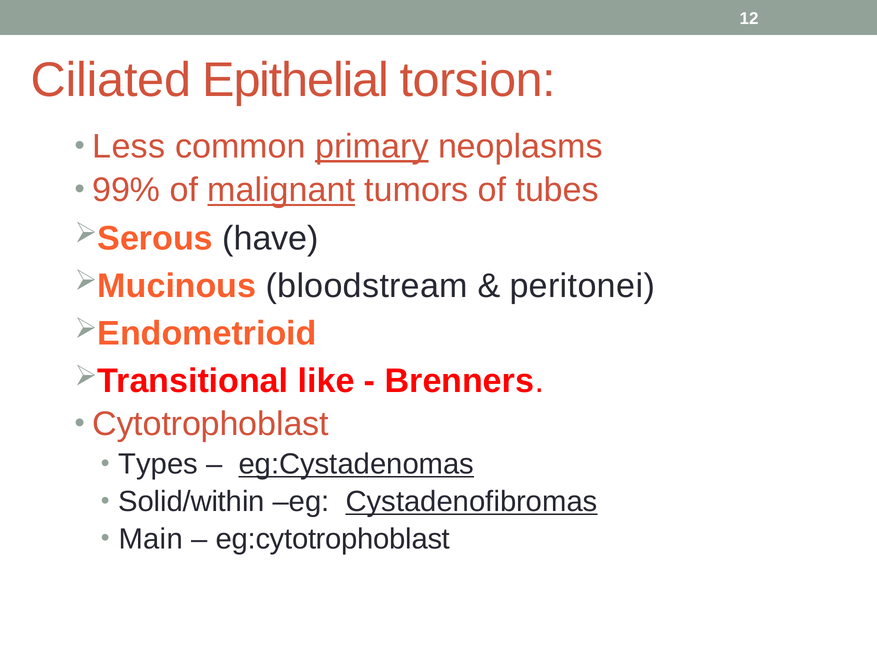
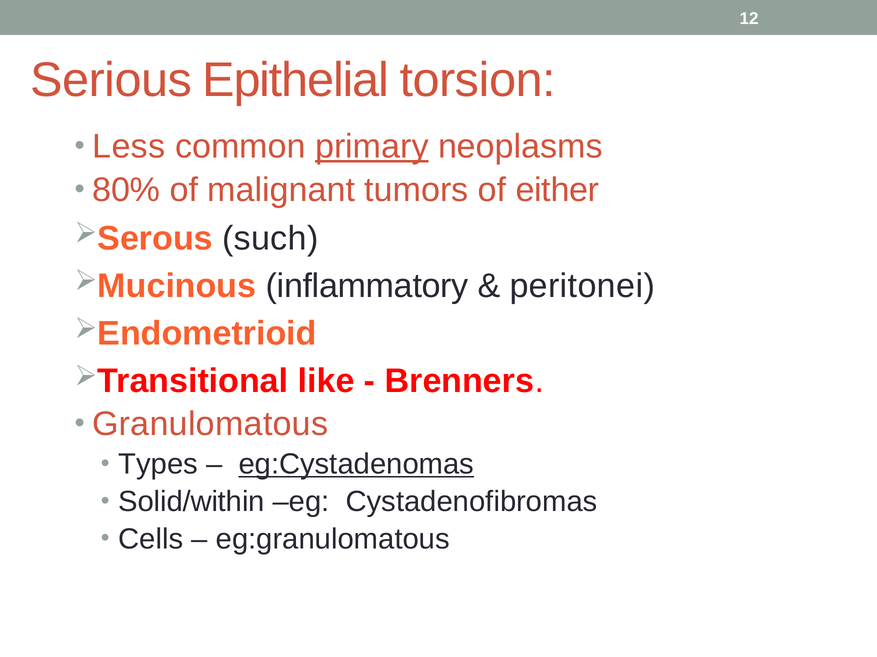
Ciliated: Ciliated -> Serious (111, 80)
99%: 99% -> 80% (126, 190)
malignant underline: present -> none (281, 190)
tubes: tubes -> either (557, 190)
have: have -> such (270, 239)
bloodstream: bloodstream -> inflammatory (367, 286)
Cytotrophoblast: Cytotrophoblast -> Granulomatous (210, 425)
Cystadenofibromas underline: present -> none (472, 502)
Main: Main -> Cells (151, 540)
eg:cytotrophoblast: eg:cytotrophoblast -> eg:granulomatous (333, 540)
